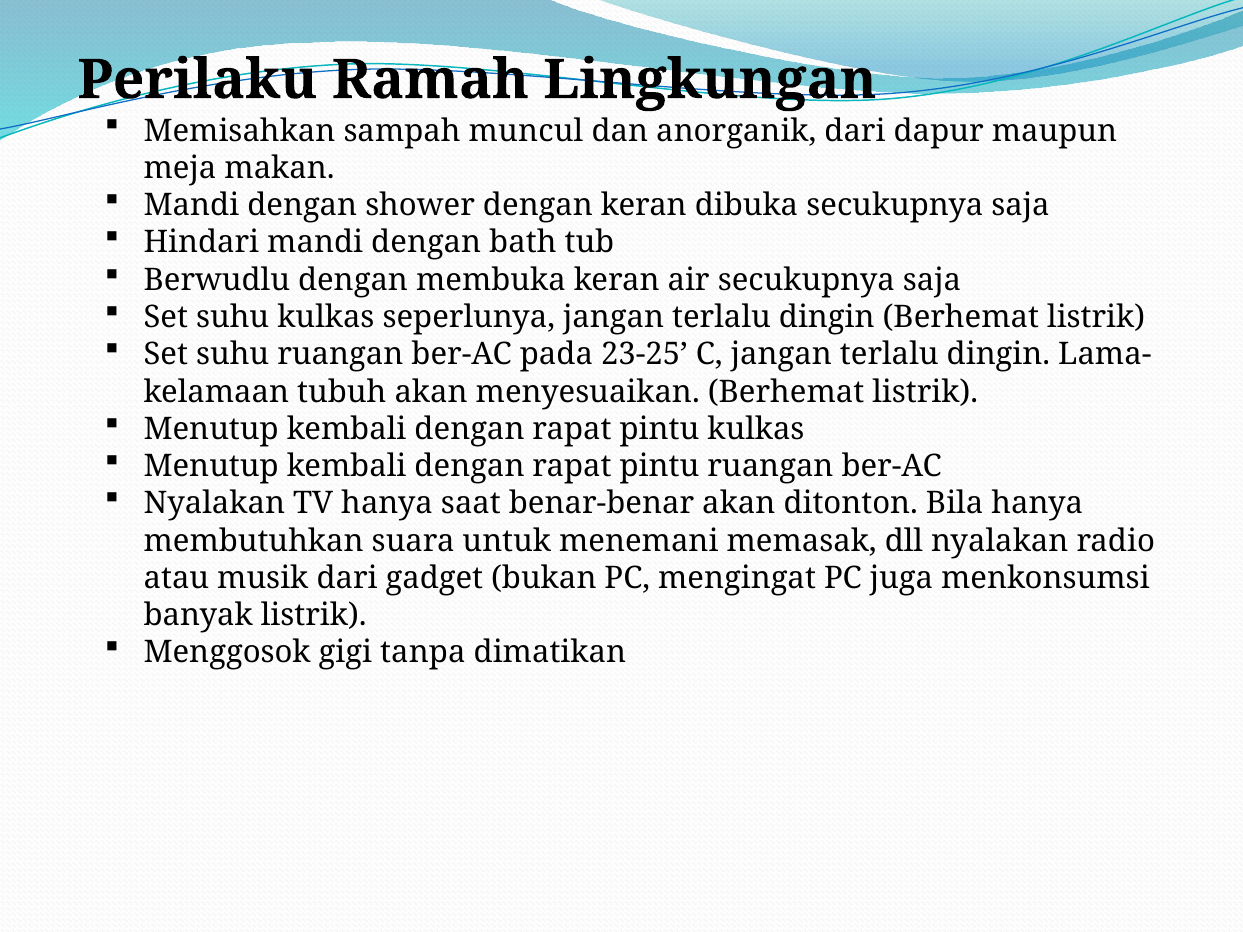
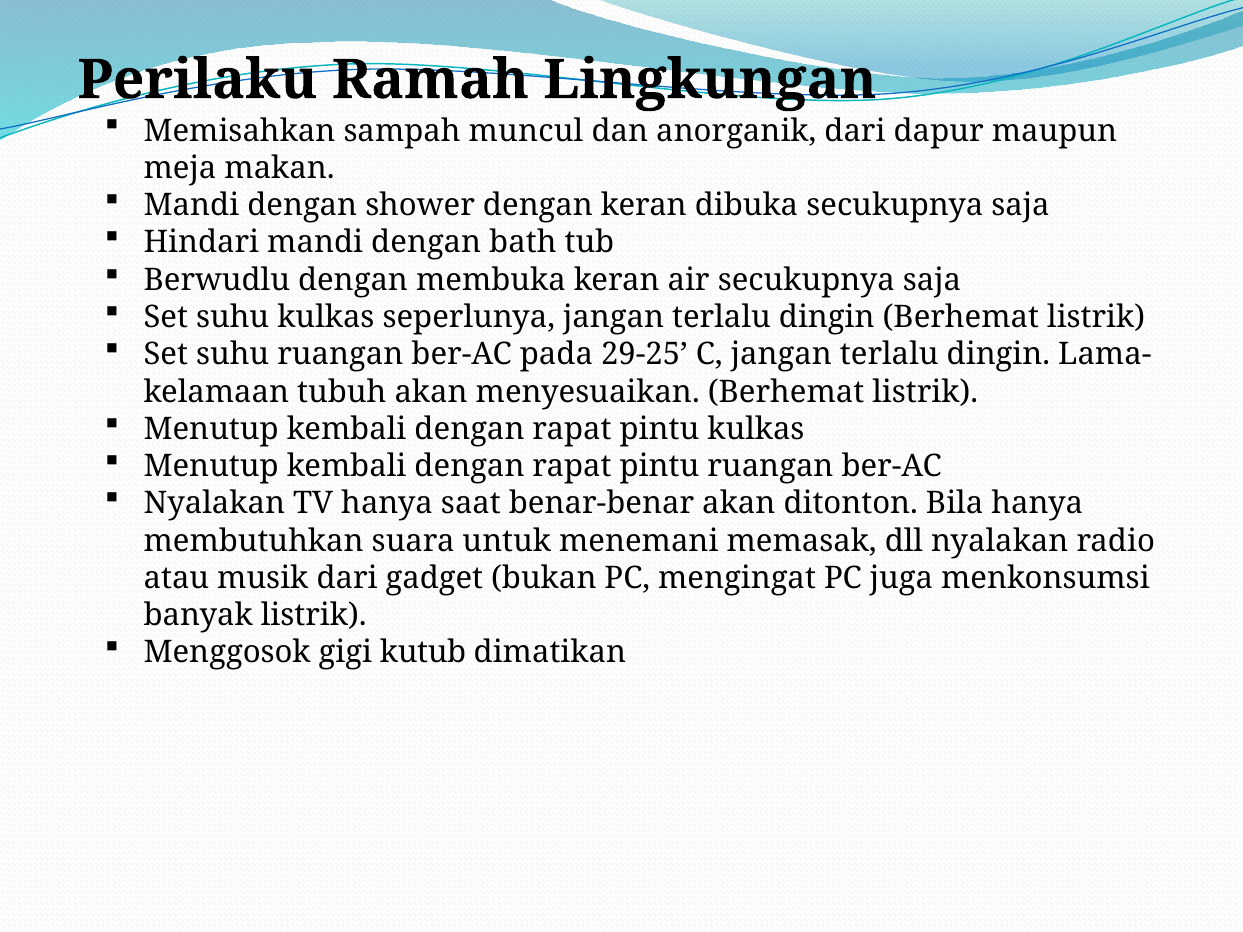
23-25: 23-25 -> 29-25 (644, 355)
tanpa: tanpa -> kutub (423, 653)
